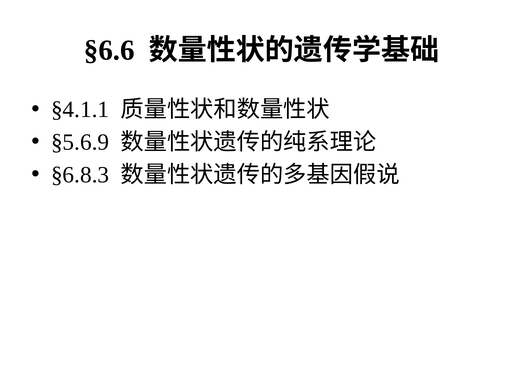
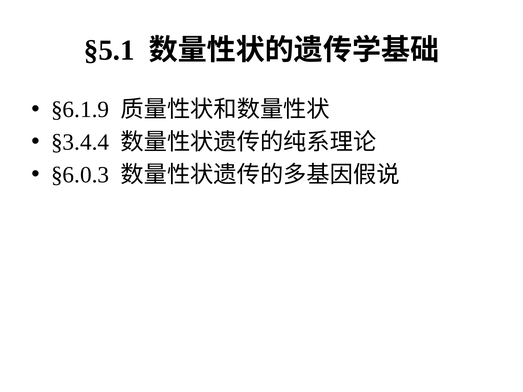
§6.6: §6.6 -> §5.1 (109, 50)
§4.1.1: §4.1.1 -> §6.1.9 (80, 110)
§5.6.9: §5.6.9 -> §3.4.4 (80, 142)
§6.8.3: §6.8.3 -> §6.0.3 (80, 175)
